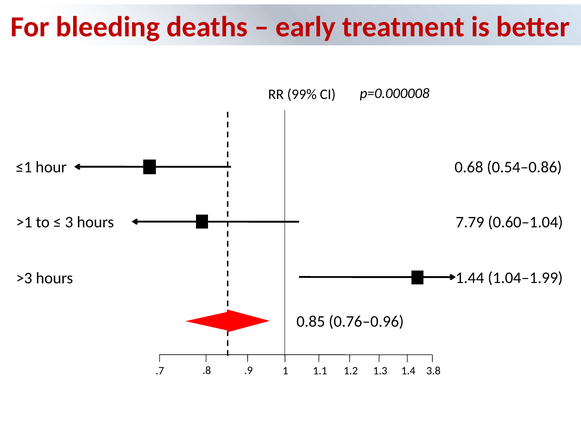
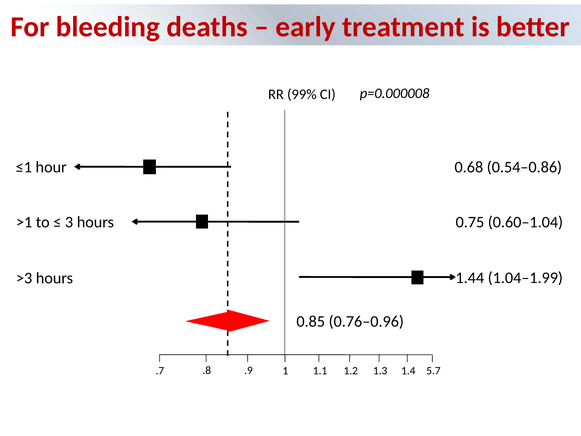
7.79: 7.79 -> 0.75 (470, 222)
3.8: 3.8 -> 5.7 (433, 370)
